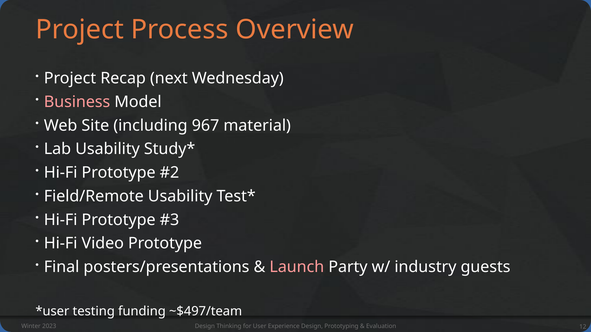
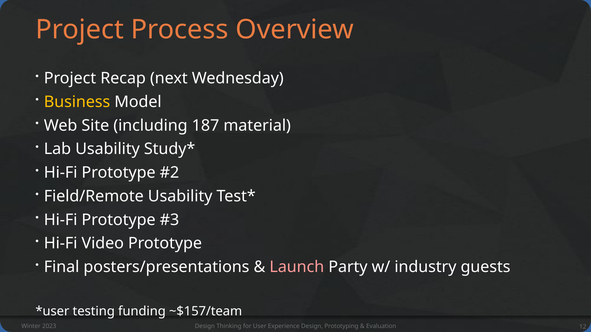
Business colour: pink -> yellow (77, 102)
967: 967 -> 187 (206, 126)
~$497/team: ~$497/team -> ~$157/team (206, 312)
